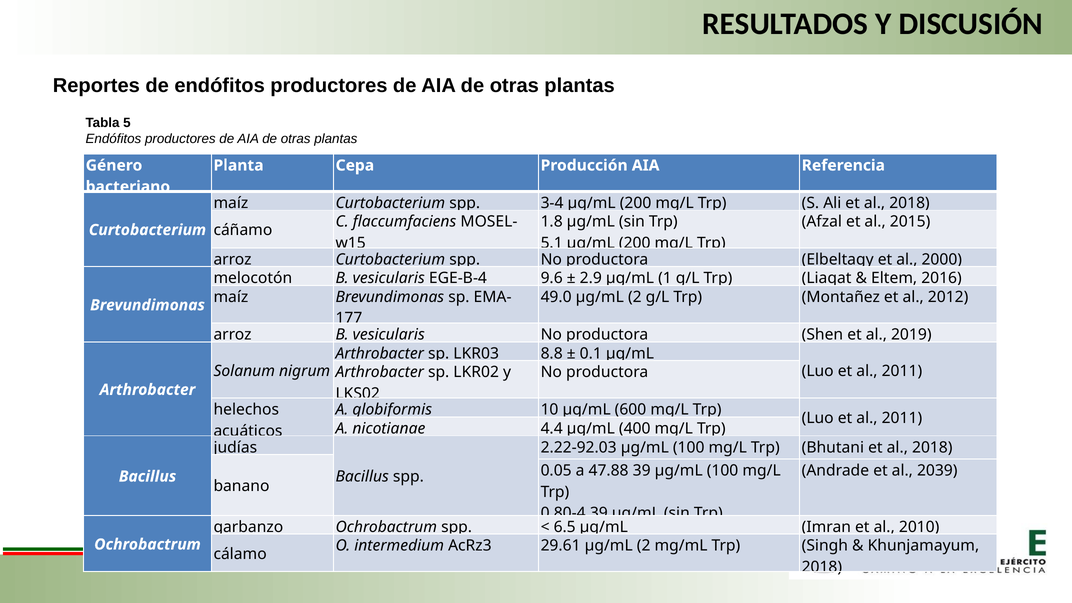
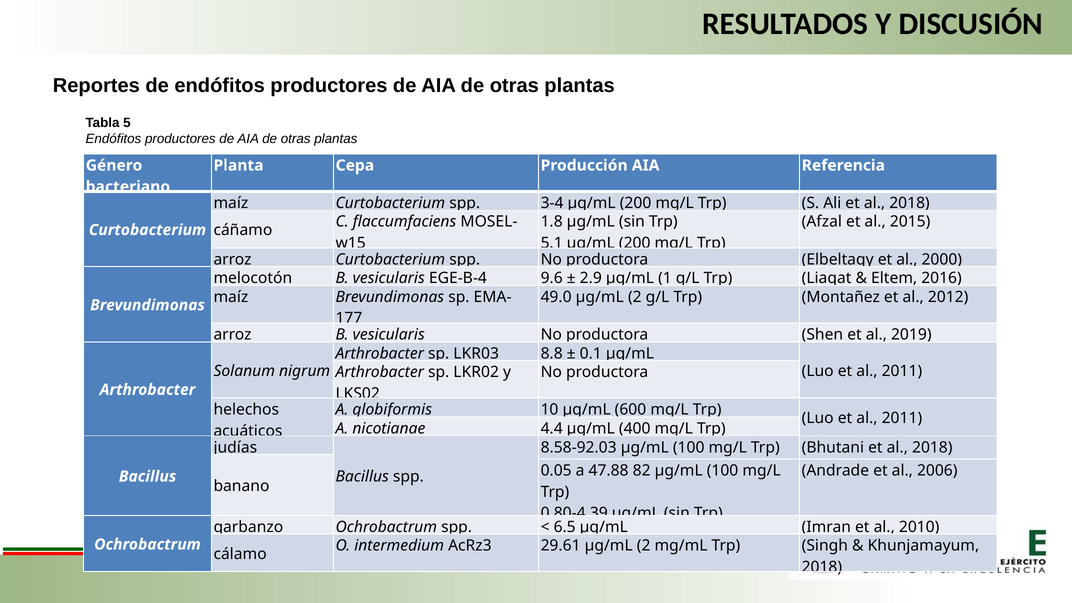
2.22-92.03: 2.22-92.03 -> 8.58-92.03 (579, 447)
39: 39 -> 82 (642, 471)
2039: 2039 -> 2006 (937, 471)
